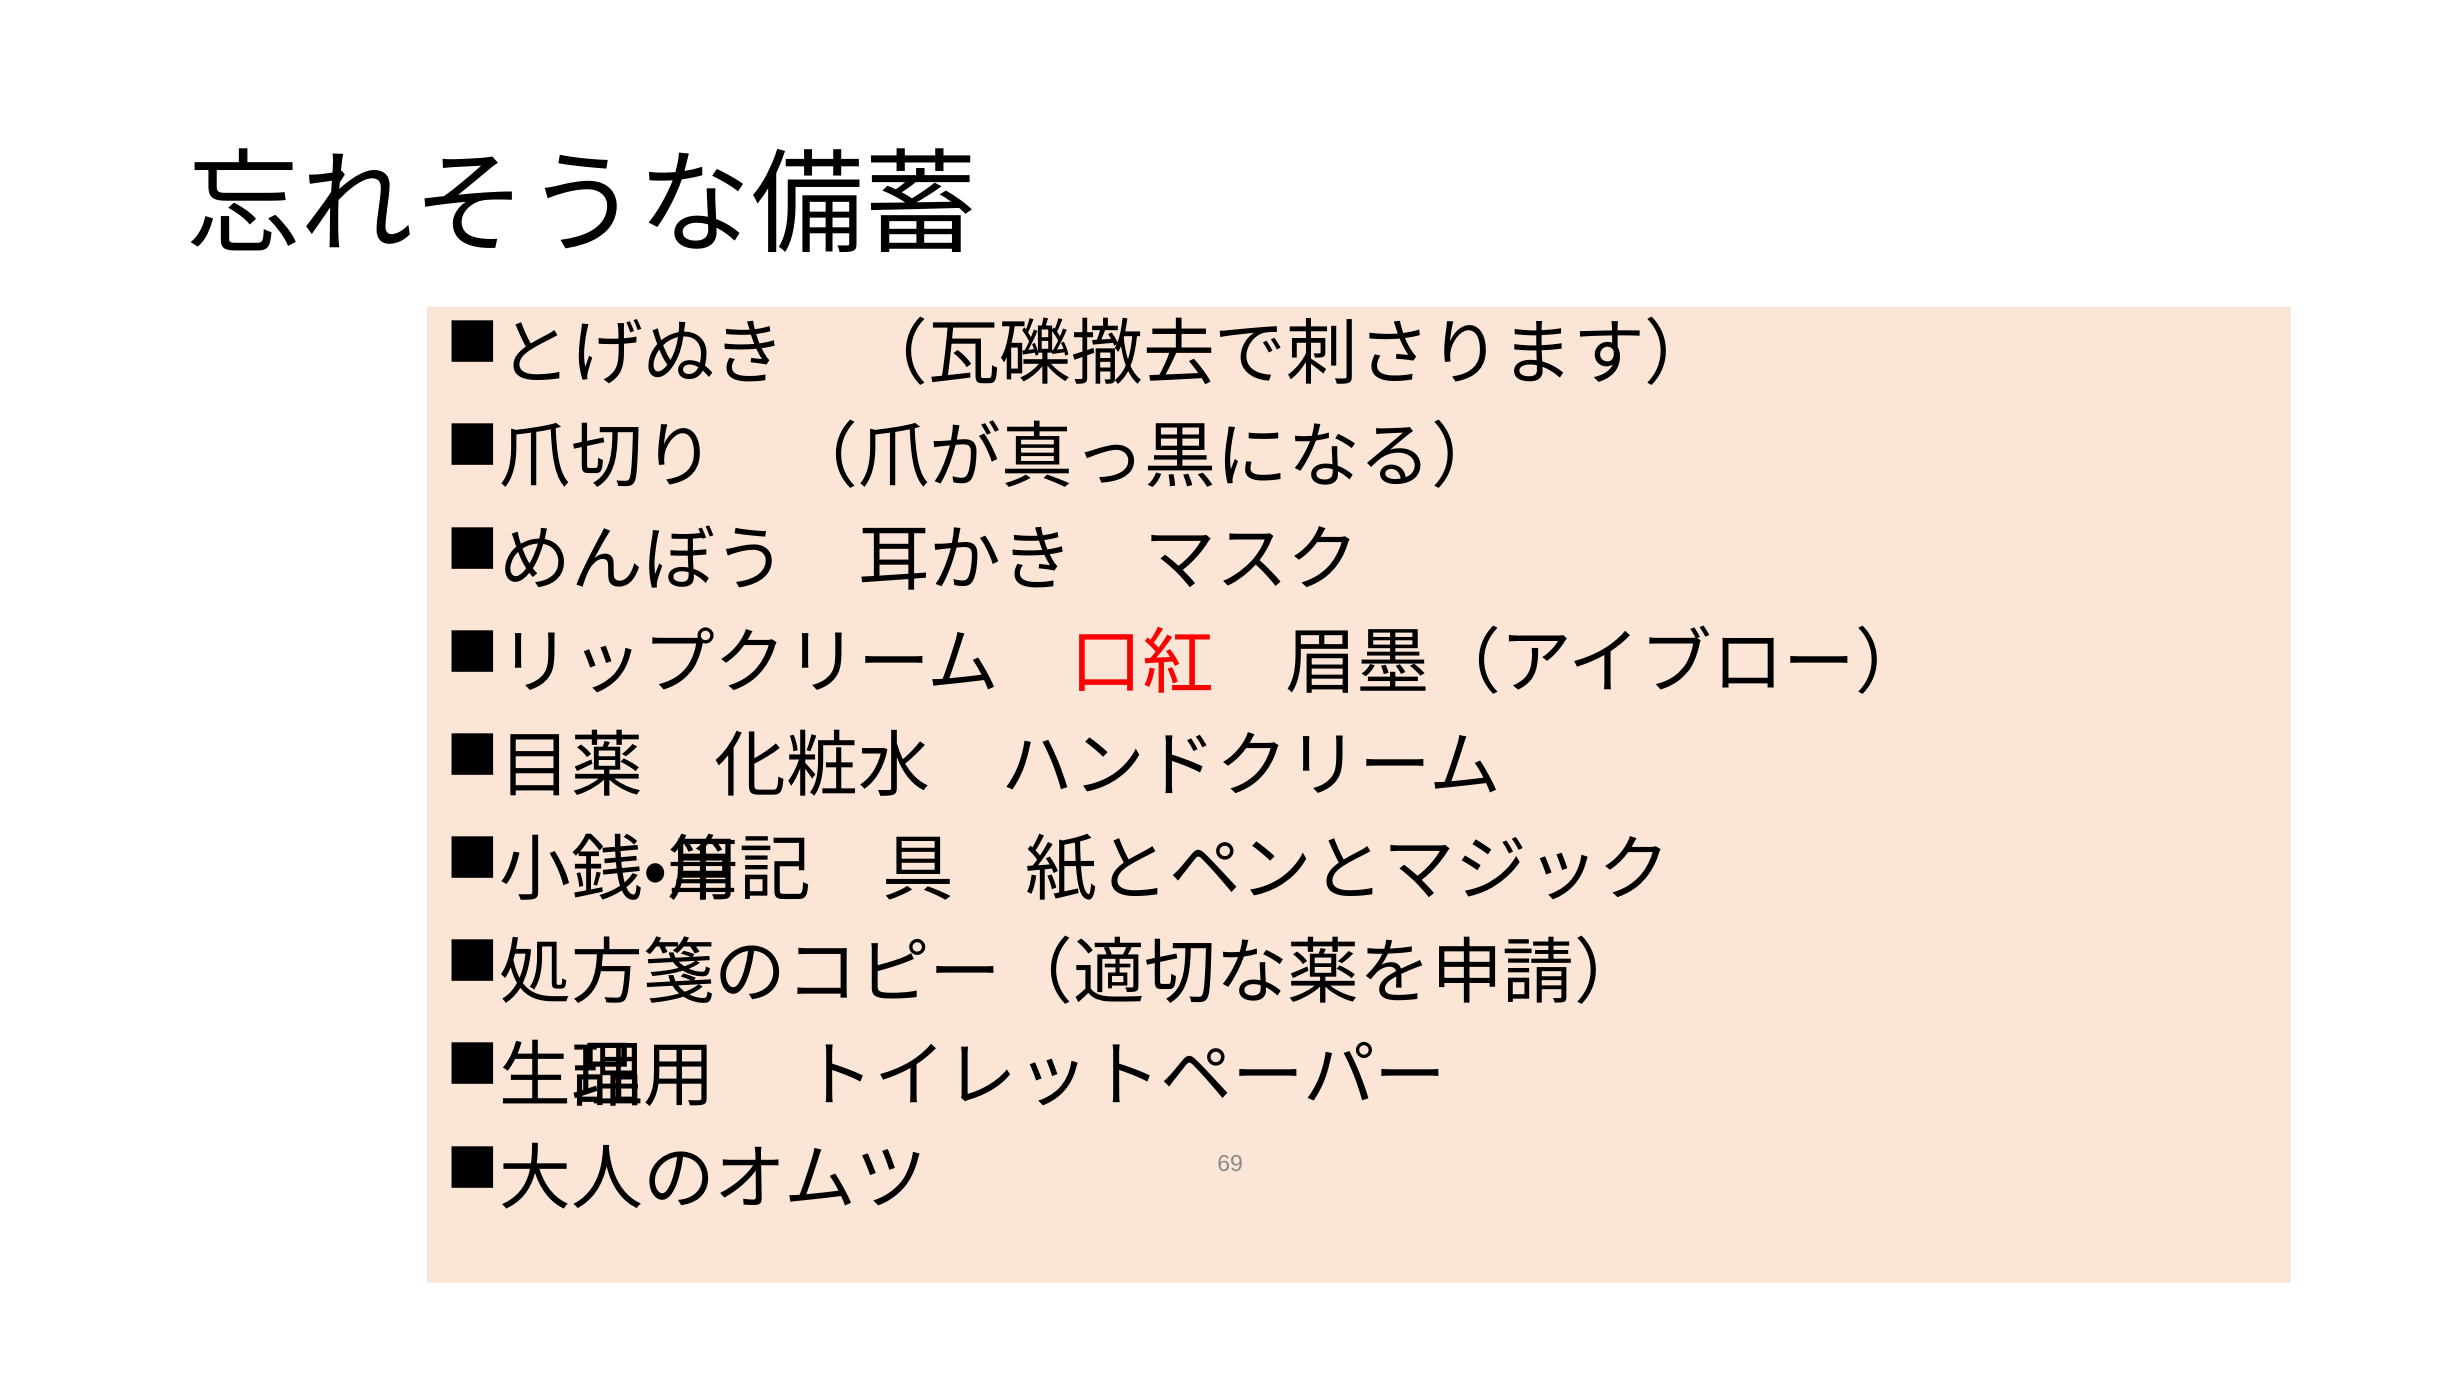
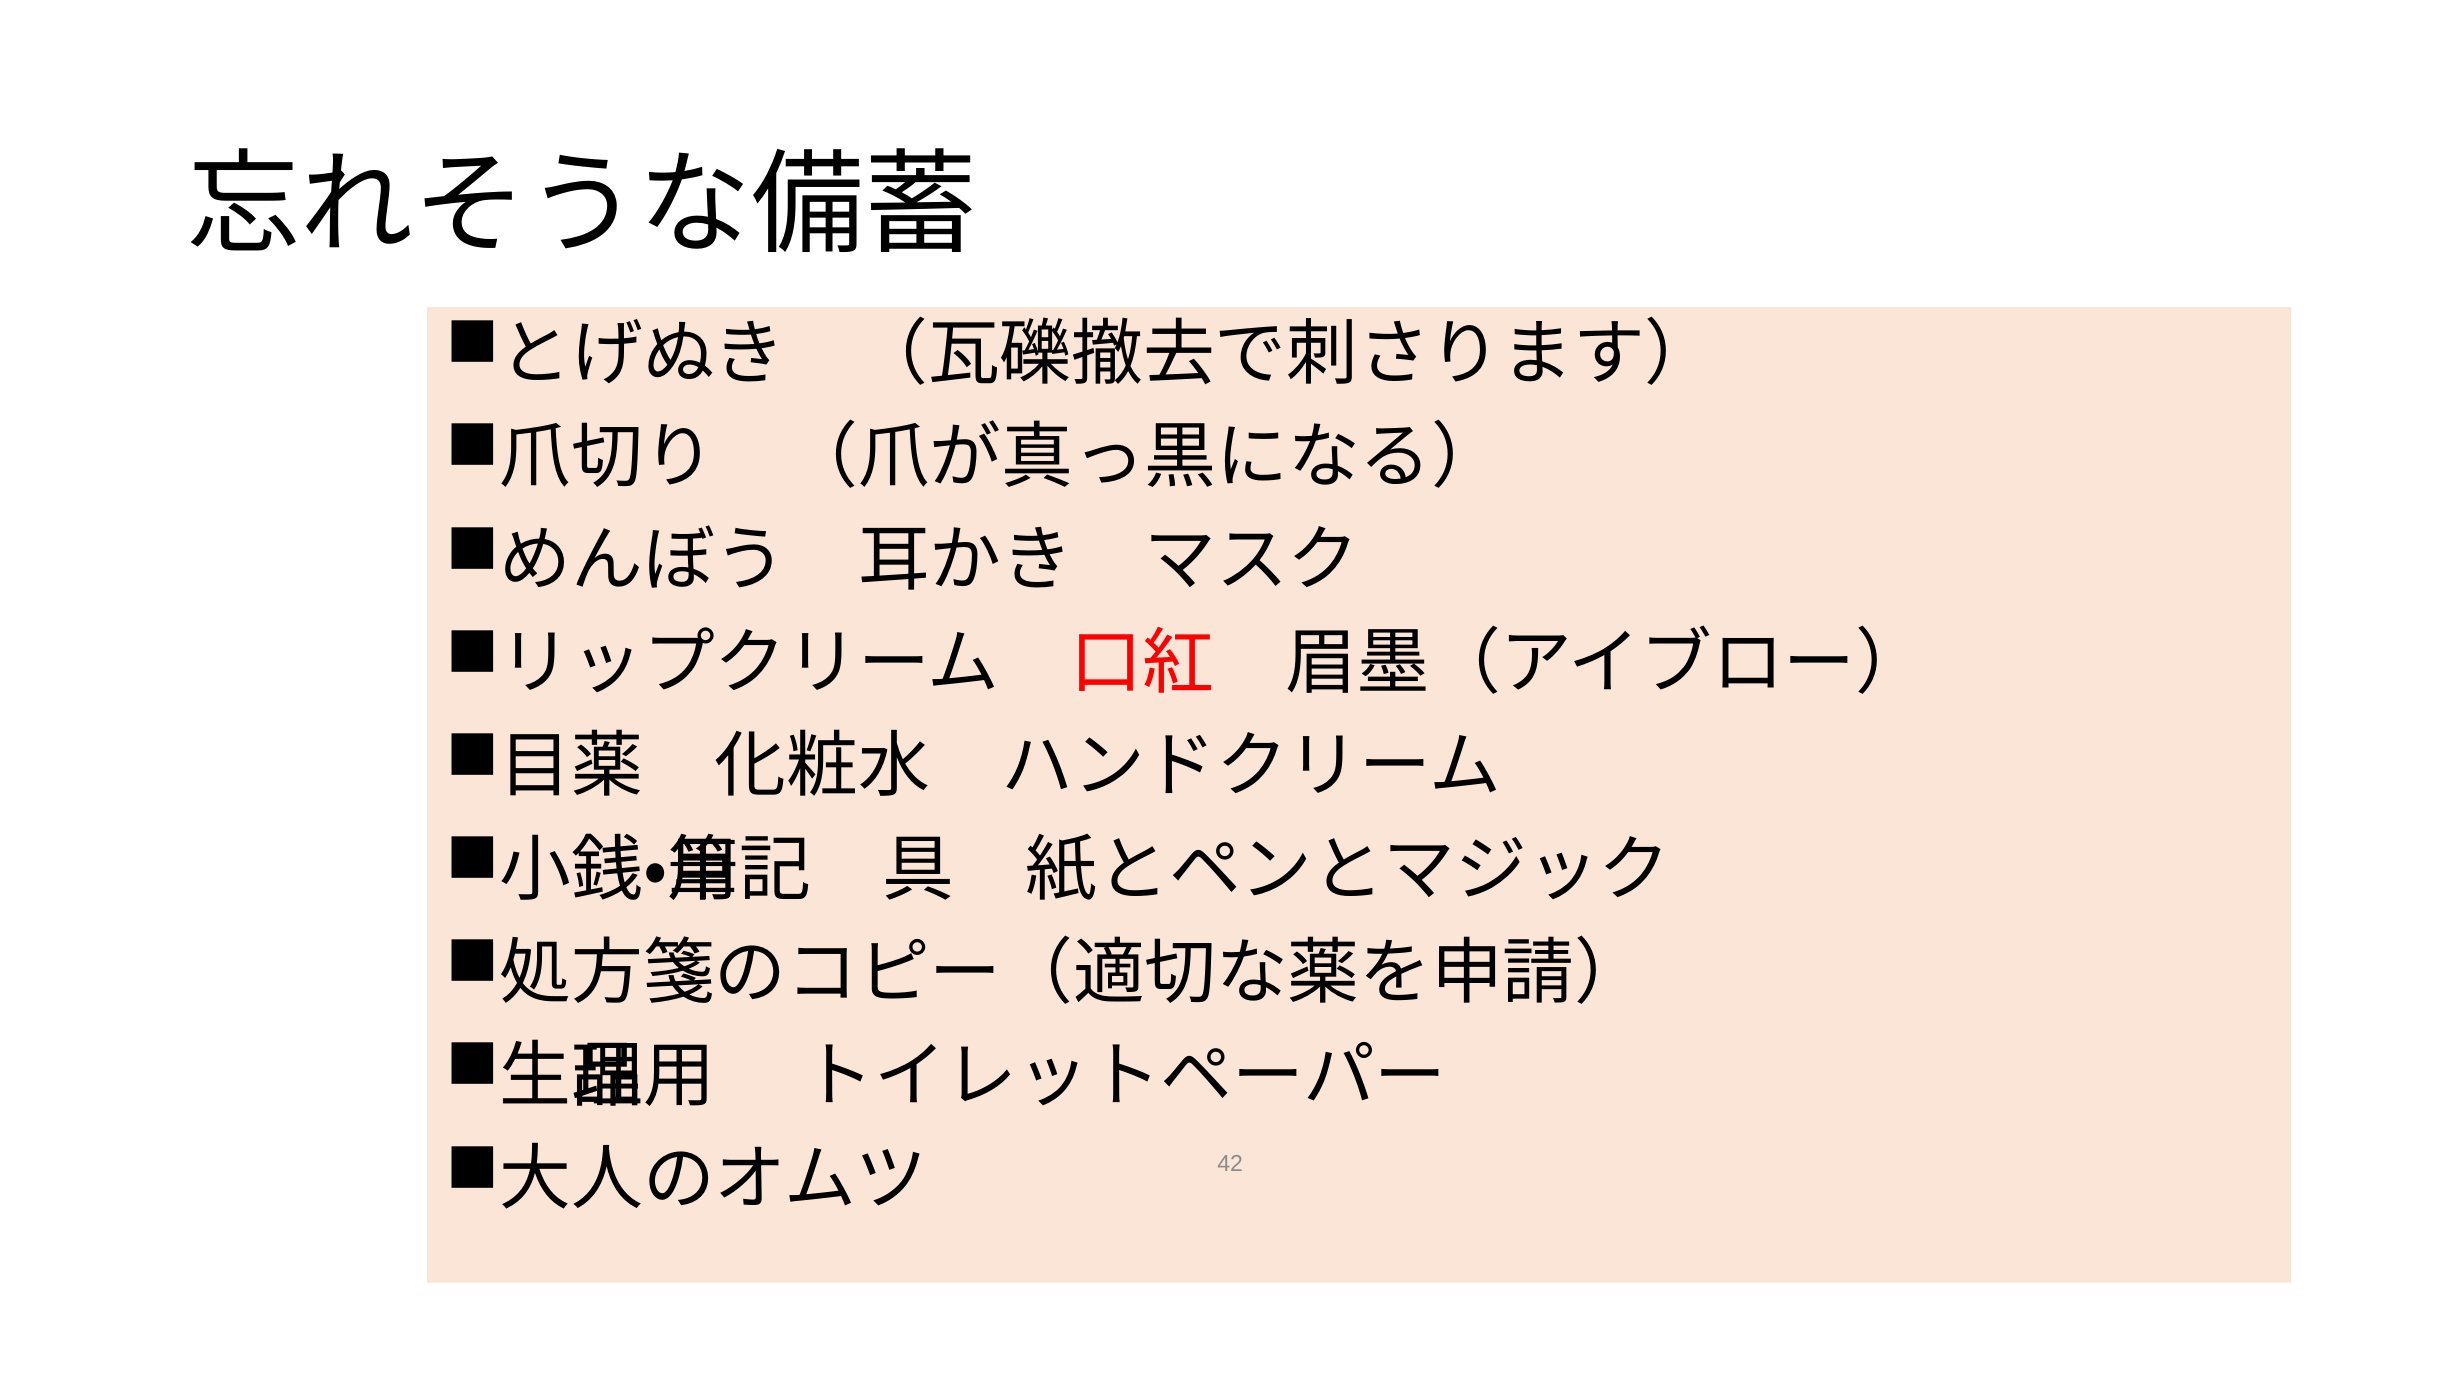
69: 69 -> 42 (1230, 1164)
